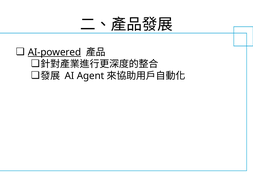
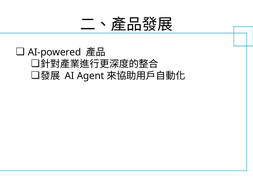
AI-powered underline: present -> none (54, 52)
